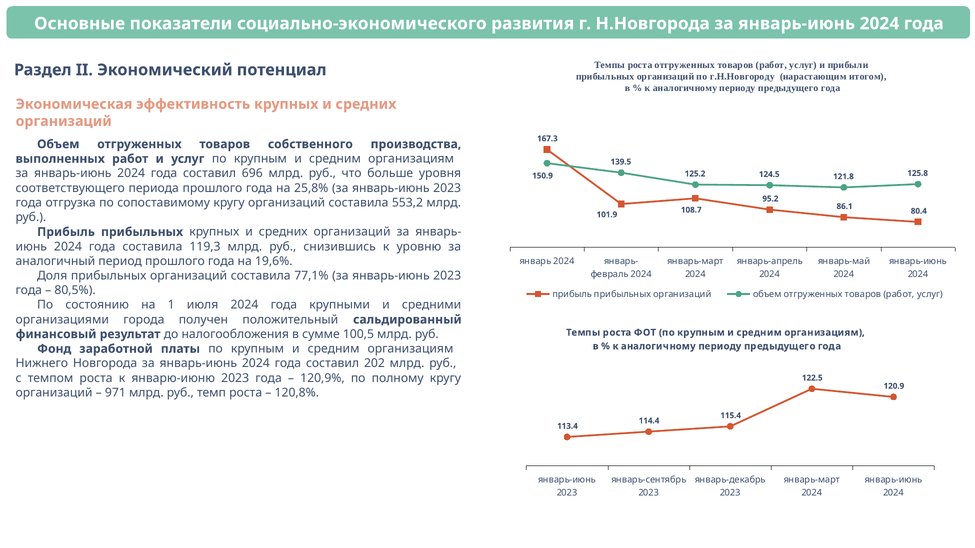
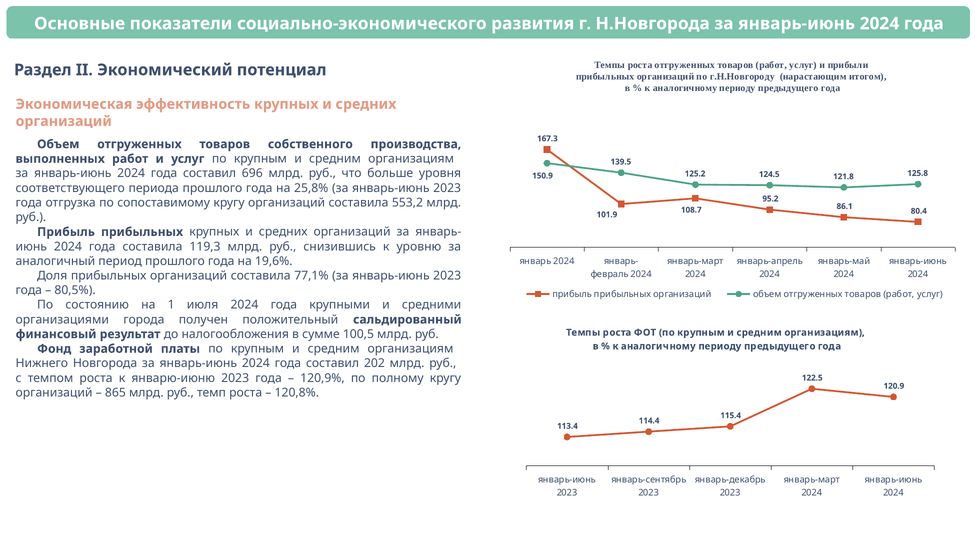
971: 971 -> 865 (115, 393)
